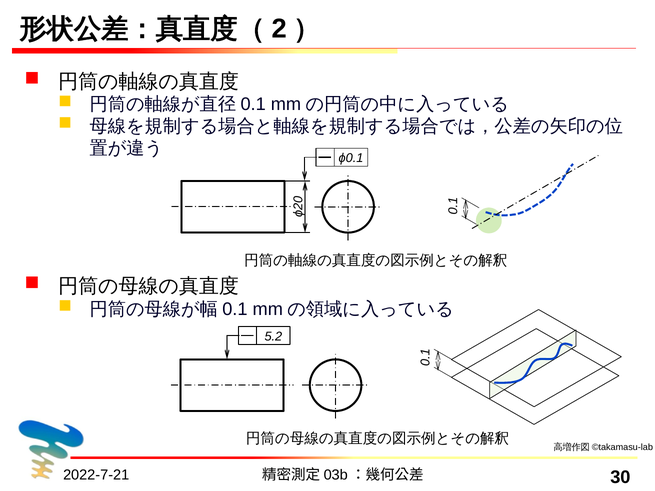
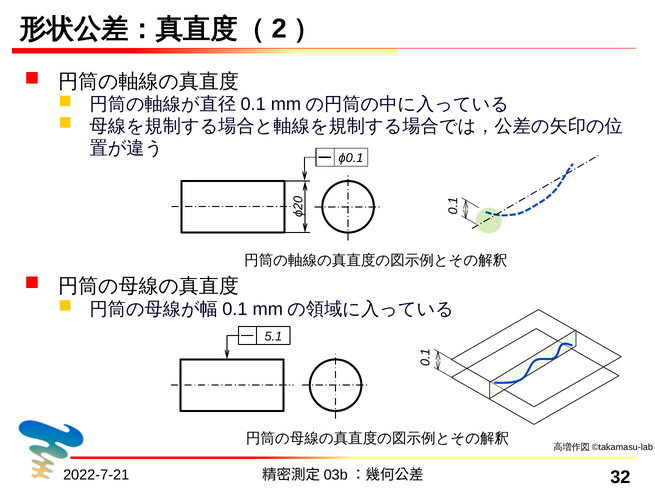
5.2: 5.2 -> 5.1 (273, 337)
30: 30 -> 32 (620, 478)
